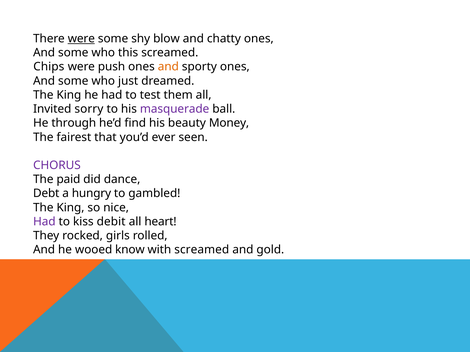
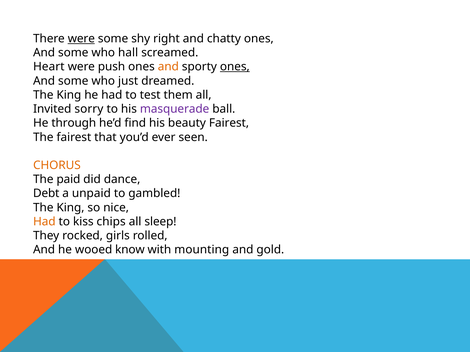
blow: blow -> right (166, 39)
this: this -> hall (128, 53)
Chips: Chips -> Heart (49, 67)
ones underline: none -> present (235, 67)
beauty Money: Money -> Fairest (229, 123)
CHORUS colour: purple -> orange (57, 166)
hungry: hungry -> unpaid (91, 194)
Had colour: purple -> orange (44, 222)
debit: debit -> chips (111, 222)
heart: heart -> sleep (160, 222)
with screamed: screamed -> mounting (202, 250)
